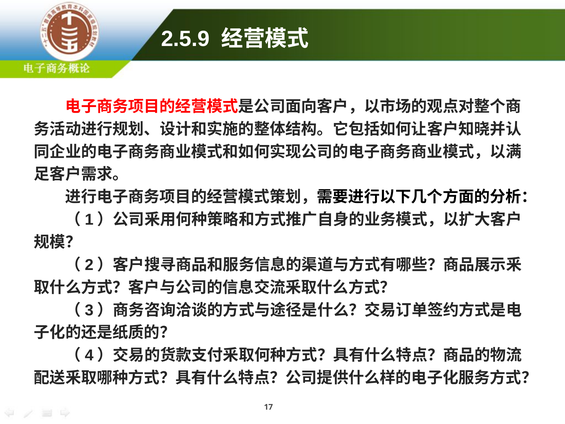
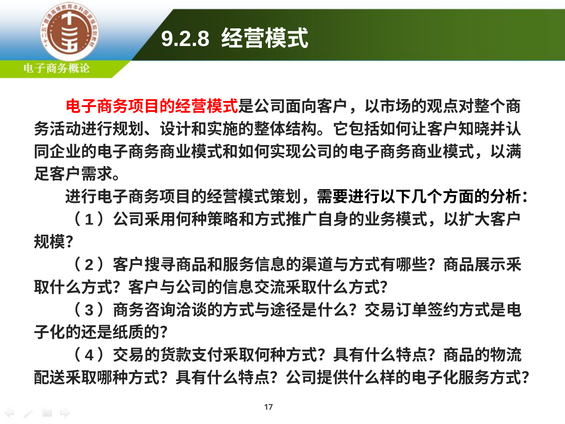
2.5.9: 2.5.9 -> 9.2.8 (185, 39)
